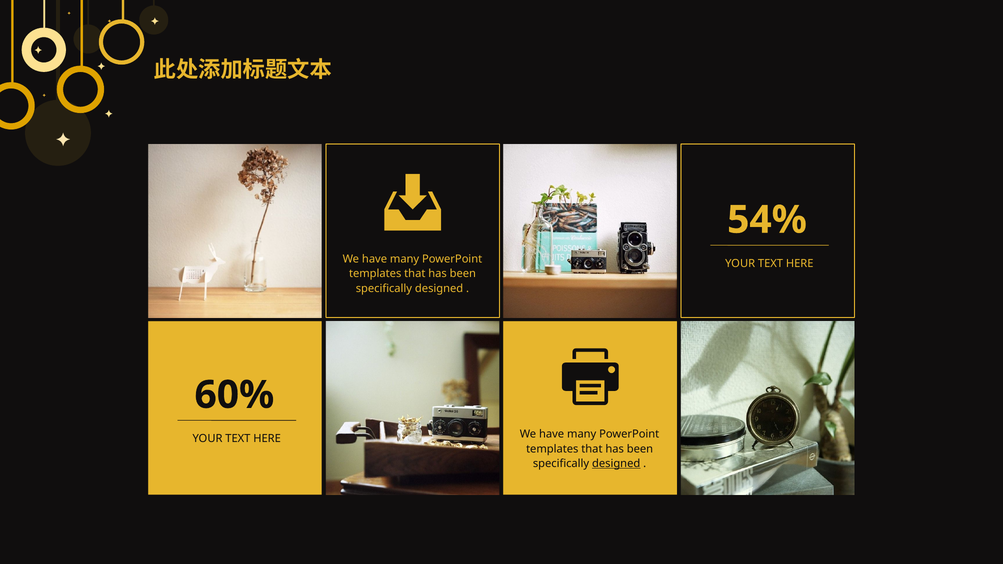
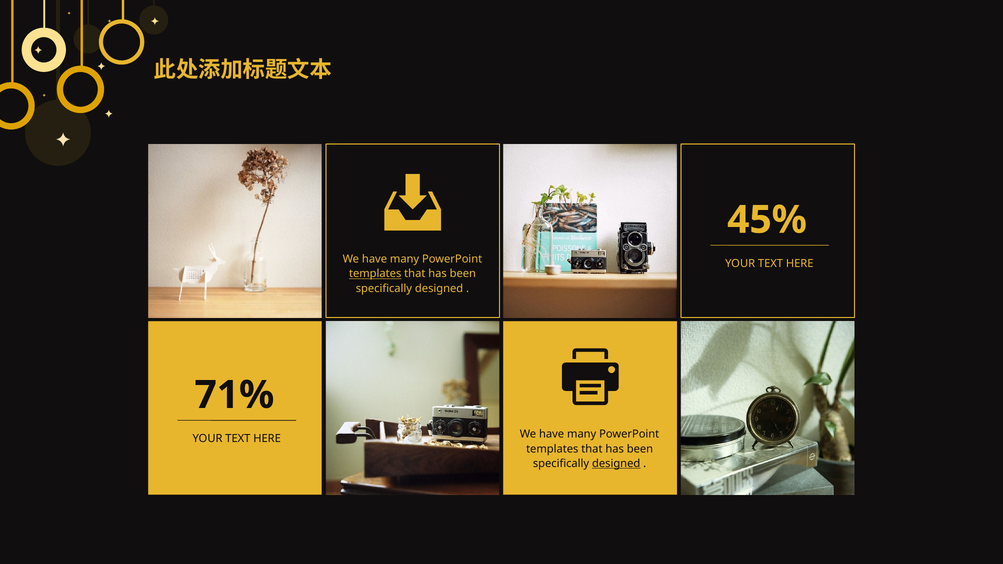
54%: 54% -> 45% (767, 220)
templates underline: none -> present (375, 274)
60%: 60% -> 71% (234, 395)
